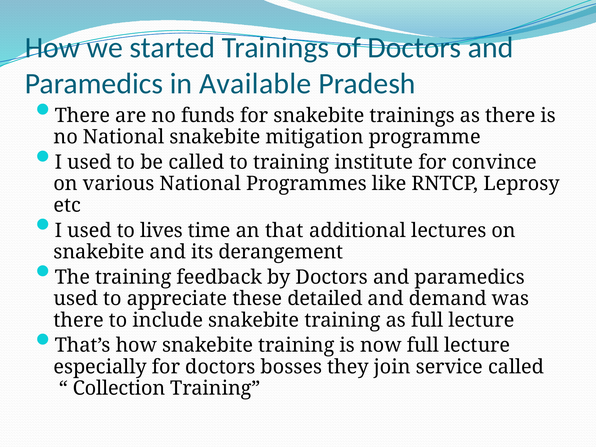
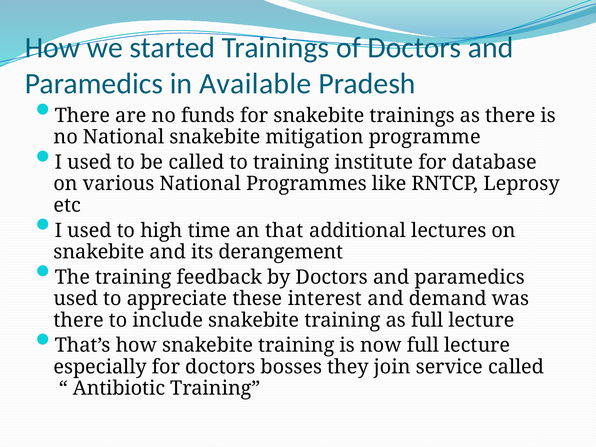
convince: convince -> database (494, 162)
lives: lives -> high (161, 231)
detailed: detailed -> interest (325, 299)
Collection: Collection -> Antibiotic (119, 388)
